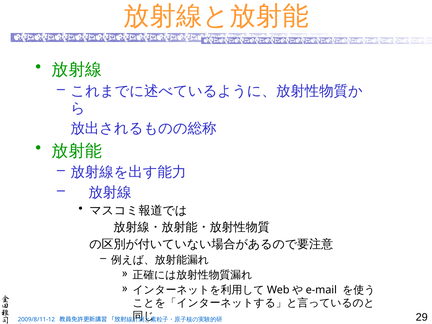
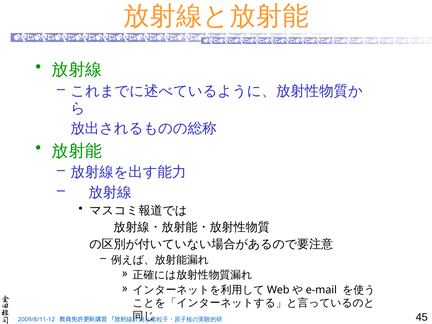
29: 29 -> 45 (422, 317)
